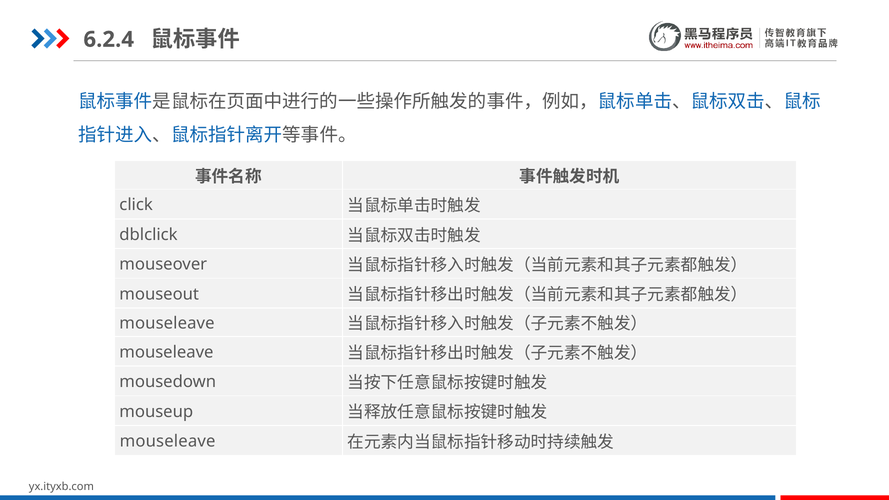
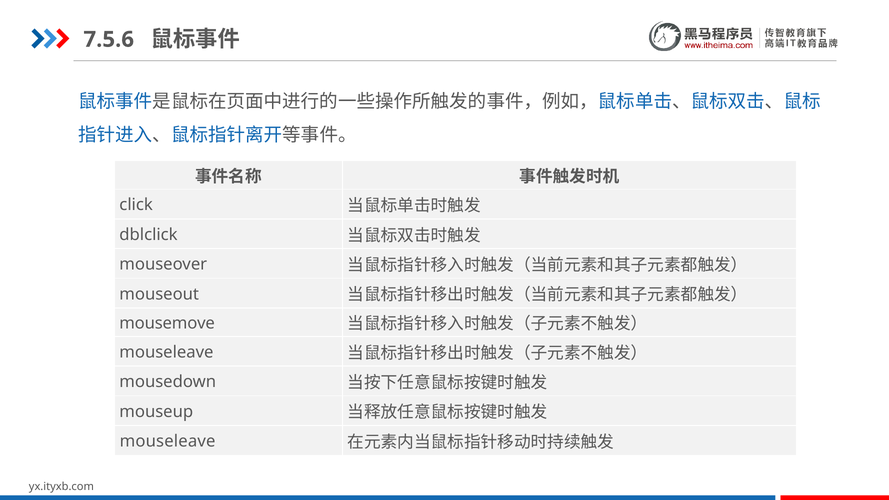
6.2.4: 6.2.4 -> 7.5.6 (109, 39)
mouseleave: mouseleave -> mousemove (167, 323)
